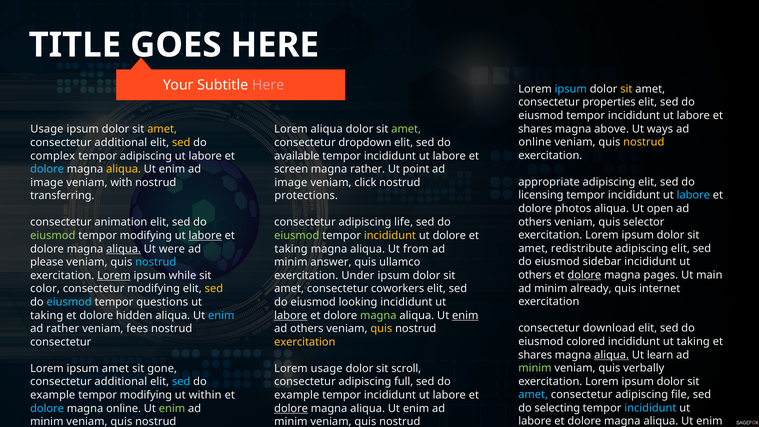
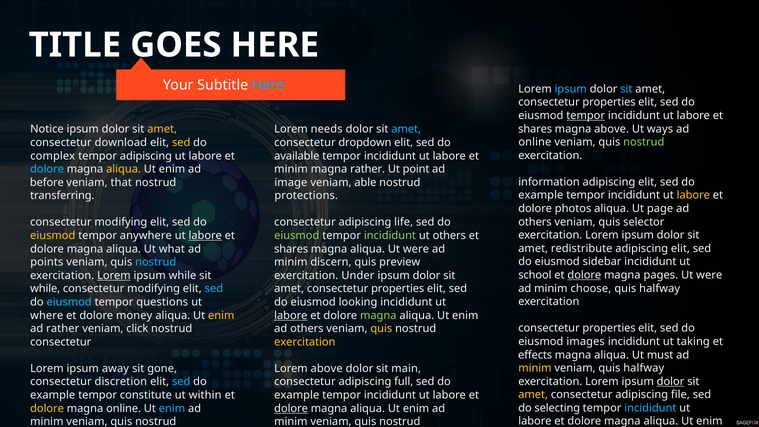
Here colour: pink -> light blue (268, 85)
sit colour: yellow -> light blue (626, 89)
tempor underline: none -> present (586, 116)
Usage: Usage -> Notice (47, 129)
Lorem aliqua: aliqua -> needs (327, 129)
amet colour: light green -> light blue (406, 129)
nostrud colour: yellow -> light green (644, 142)
additional: additional -> download (121, 143)
screen: screen -> minim (291, 169)
appropriate: appropriate -> information (549, 182)
image: image -> before (47, 182)
with: with -> that (121, 182)
click: click -> able (365, 182)
licensing: licensing -> example (541, 195)
labore colour: light blue -> yellow (693, 195)
open: open -> page (660, 209)
animation: animation -> modifying (121, 222)
eiusmod colour: light green -> yellow (53, 236)
modifying: modifying -> anywhere (146, 236)
incididunt colour: yellow -> light green (390, 236)
ut dolore: dolore -> others (449, 236)
aliqua underline: present -> none (124, 249)
were: were -> what (172, 249)
taking: taking -> shares (291, 249)
aliqua Ut from: from -> were (416, 249)
please: please -> points (47, 262)
answer: answer -> discern (331, 262)
ullamco: ullamco -> preview (400, 262)
others: others -> school (535, 275)
main: main -> were (709, 275)
already: already -> choose (591, 288)
internet: internet -> halfway (660, 288)
color: color -> while (45, 289)
sed colour: yellow -> light blue (214, 289)
coworkers: coworkers -> properties (398, 289)
taking: taking -> where (47, 315)
hidden: hidden -> money (134, 315)
enim colour: light blue -> yellow (221, 315)
enim underline: present -> none (465, 315)
download: download -> properties (609, 328)
fees: fees -> click (137, 329)
colored: colored -> images (586, 342)
shares: shares -> effects (535, 355)
aliqua underline: present -> none (612, 355)
learn: learn -> must (660, 355)
minim colour: light green -> yellow (535, 368)
veniam quis verbally: verbally -> halfway (644, 368)
ipsum amet: amet -> away (115, 368)
Lorem usage: usage -> above (327, 368)
scroll: scroll -> main (406, 368)
dolor underline: none -> present (671, 381)
additional: additional -> discretion (121, 382)
amet colour: light blue -> yellow (533, 395)
modifying: modifying -> constitute (146, 395)
dolore colour: light blue -> yellow (47, 408)
enim colour: light green -> light blue (172, 408)
